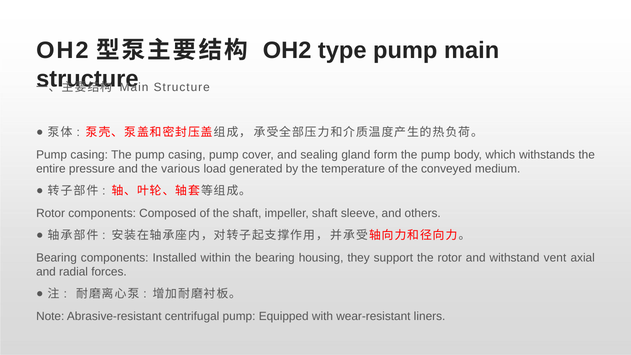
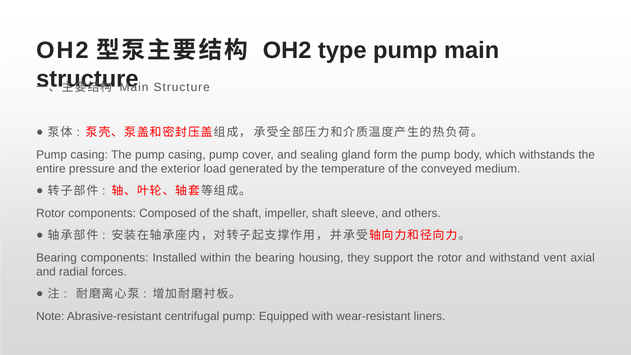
various: various -> exterior (181, 169)
